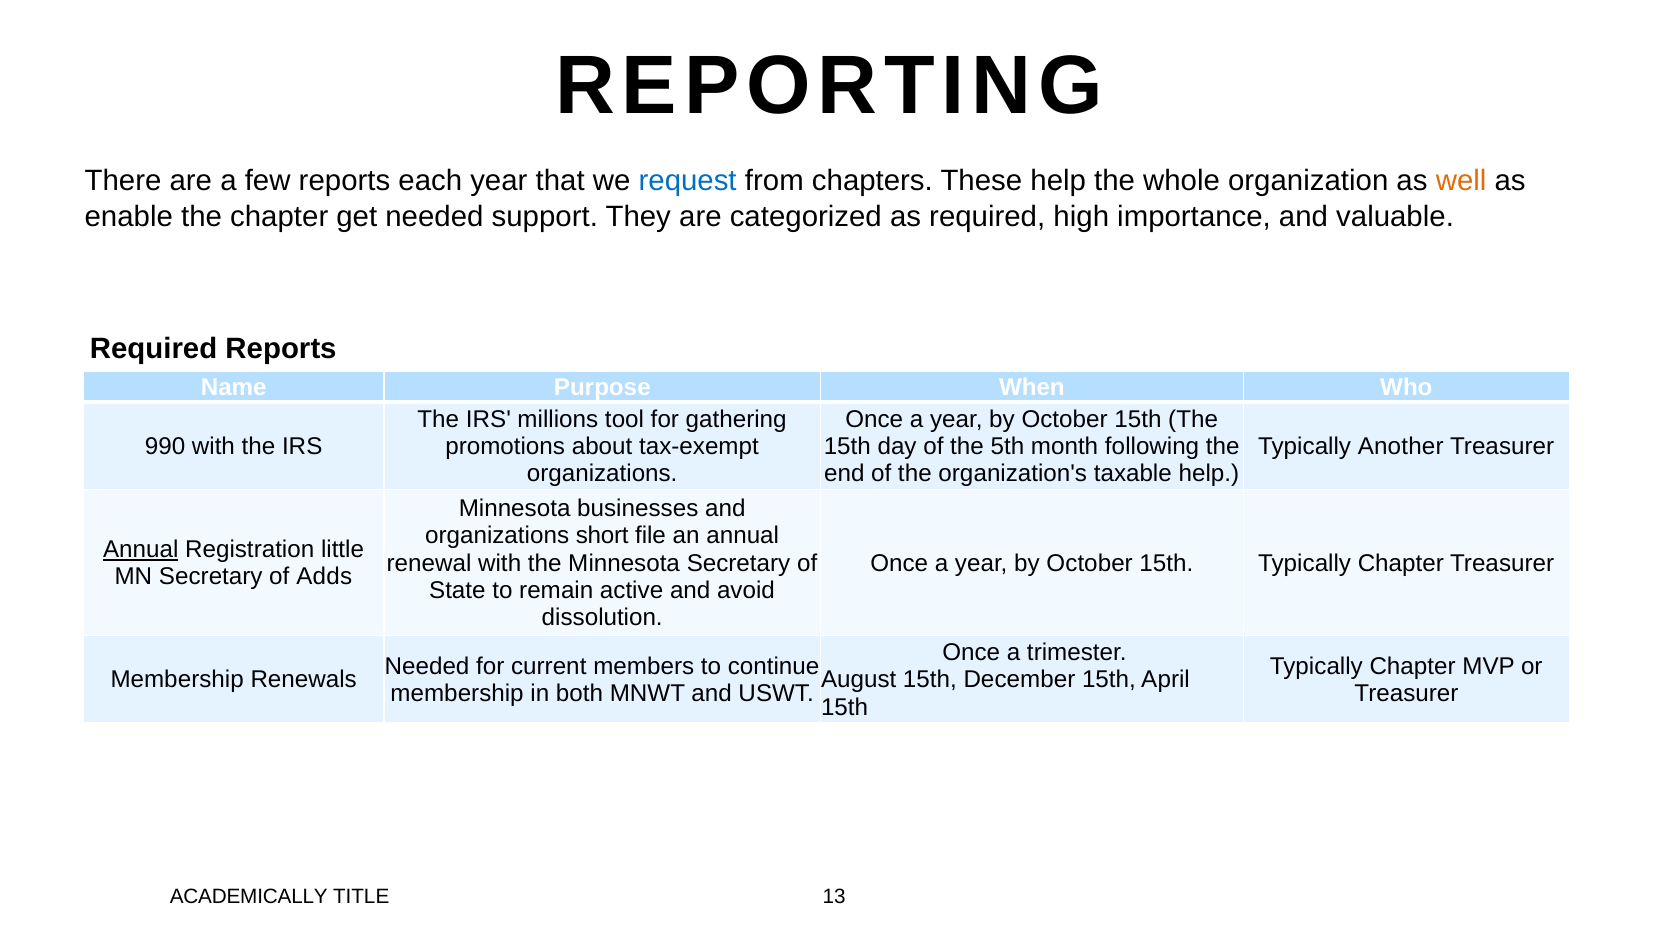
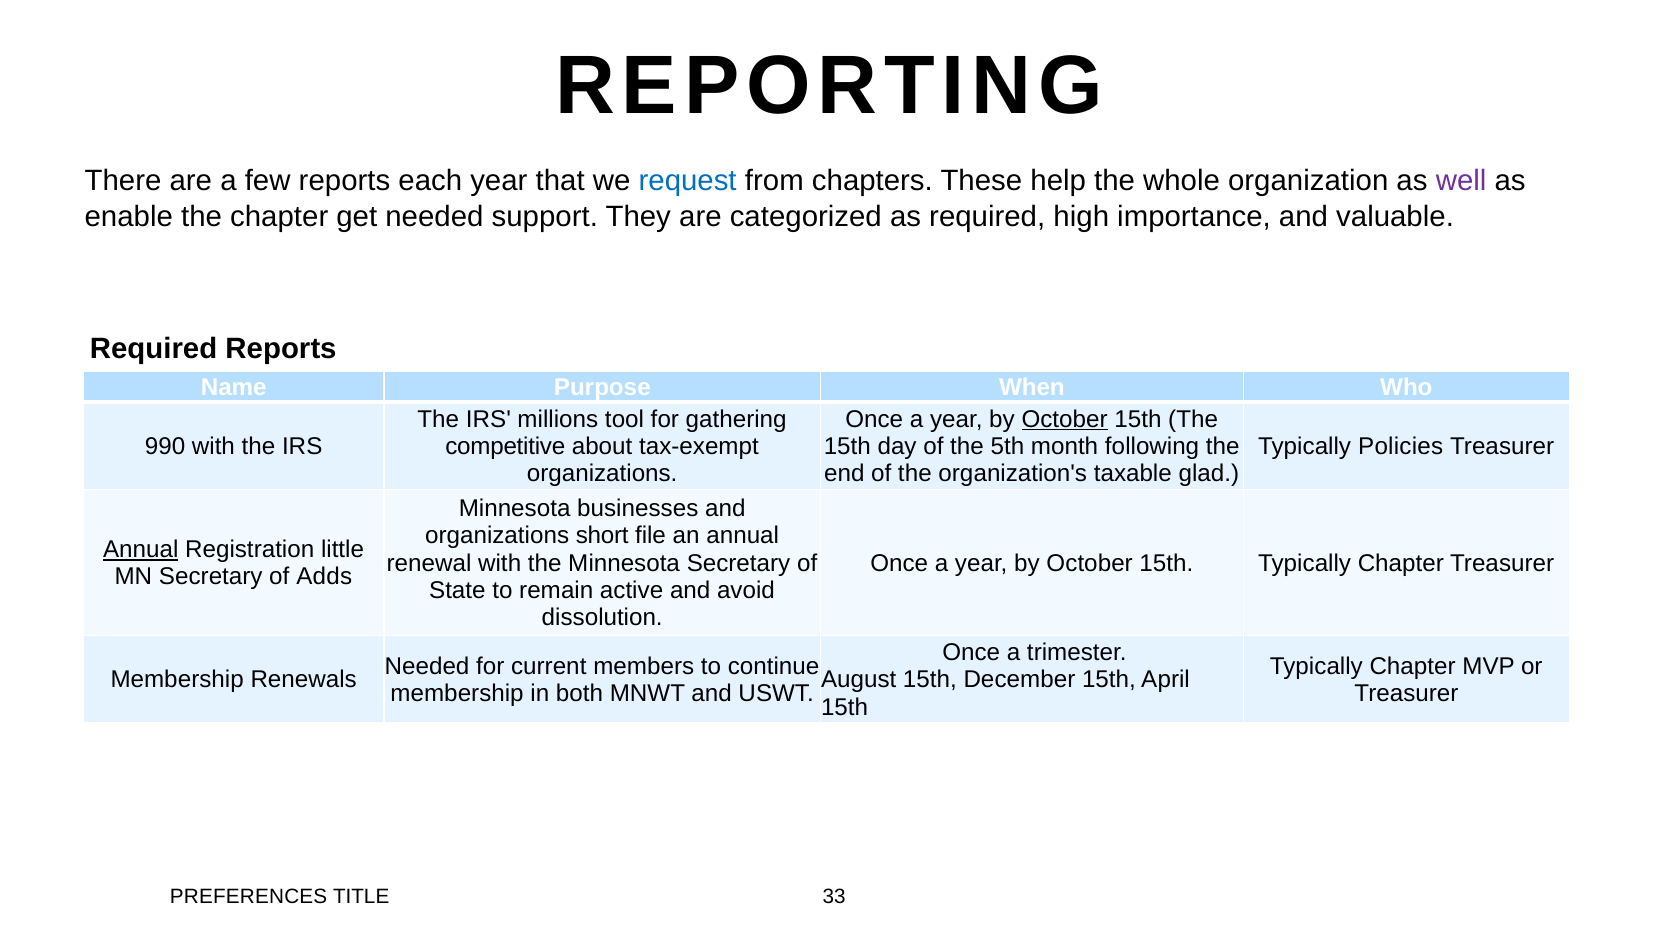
well colour: orange -> purple (1461, 181)
October underline: none -> present (1065, 419)
promotions: promotions -> competitive (505, 446)
Another: Another -> Policies (1401, 446)
taxable help: help -> glad (1209, 473)
ACADEMICALLY: ACADEMICALLY -> PREFERENCES (249, 897)
13: 13 -> 33 (834, 897)
